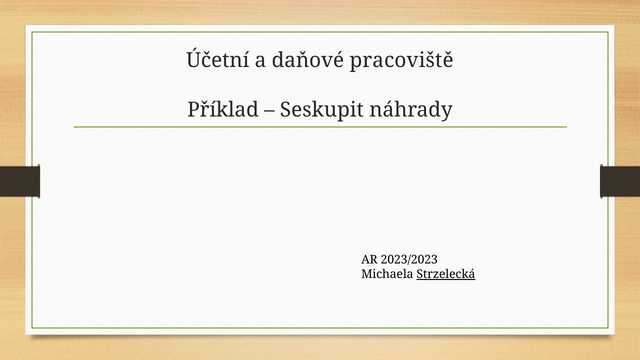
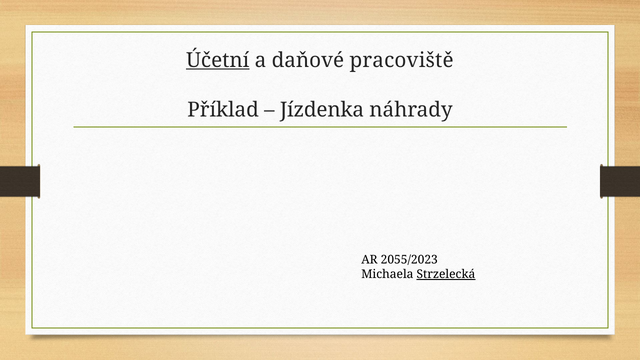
Účetní underline: none -> present (218, 60)
Seskupit: Seskupit -> Jízdenka (322, 110)
2023/2023: 2023/2023 -> 2055/2023 (409, 260)
